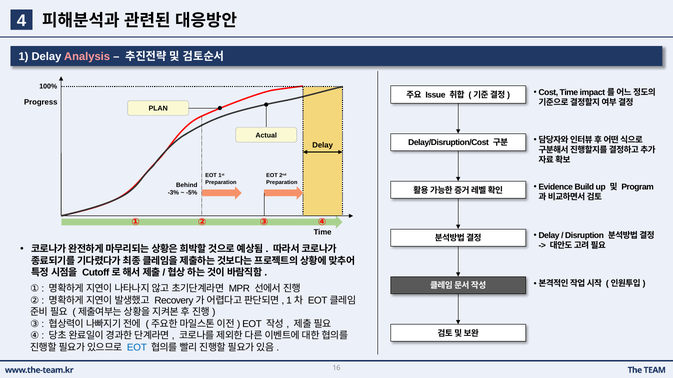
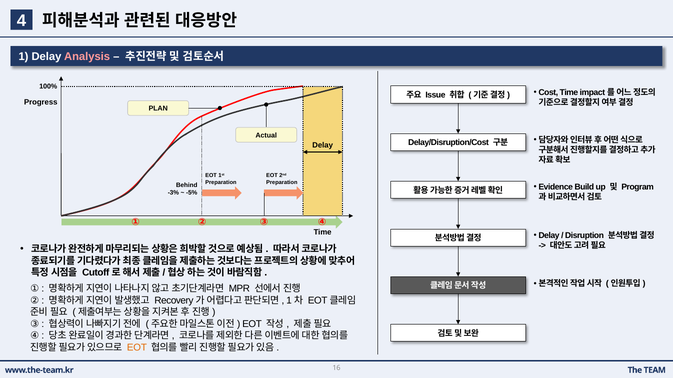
EOT colour: blue -> orange (137, 348)
